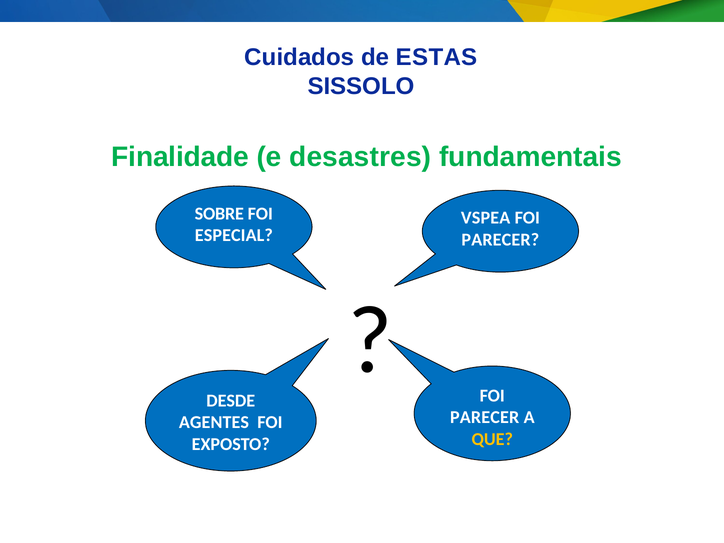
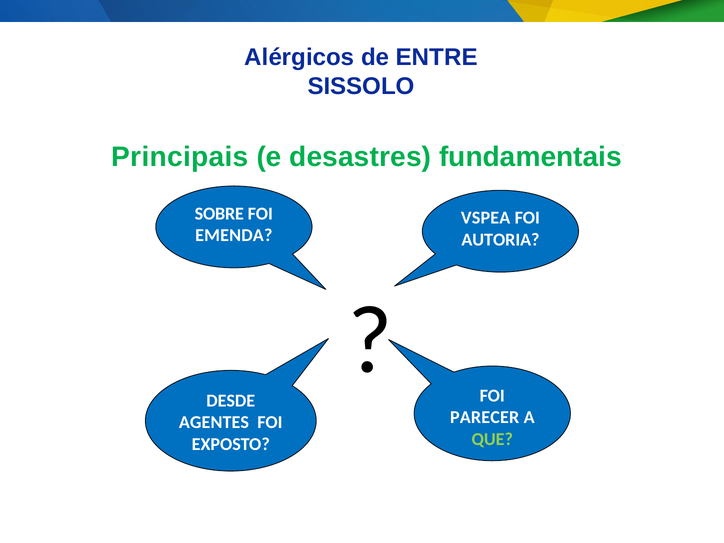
Cuidados: Cuidados -> Alérgicos (299, 58)
ESTAS: ESTAS -> ENTRE (437, 58)
Finalidade: Finalidade -> Principais (180, 157)
ESPECIAL: ESPECIAL -> EMENDA (234, 235)
PARECER: PARECER -> AUTORIA (500, 240)
QUE colour: yellow -> light green (492, 439)
